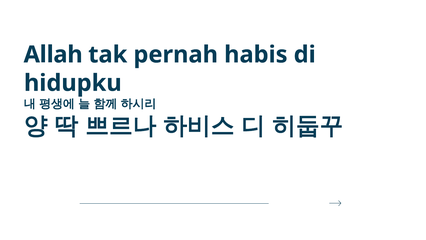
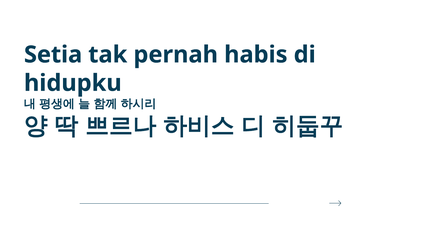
Allah: Allah -> Setia (53, 55)
